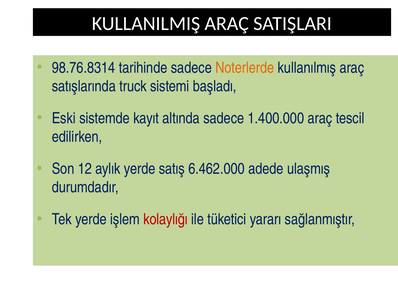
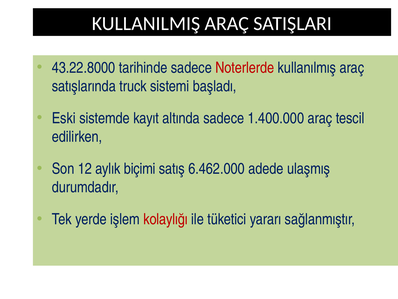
98.76.8314: 98.76.8314 -> 43.22.8000 (84, 68)
Noterlerde colour: orange -> red (245, 68)
aylık yerde: yerde -> biçimi (140, 168)
